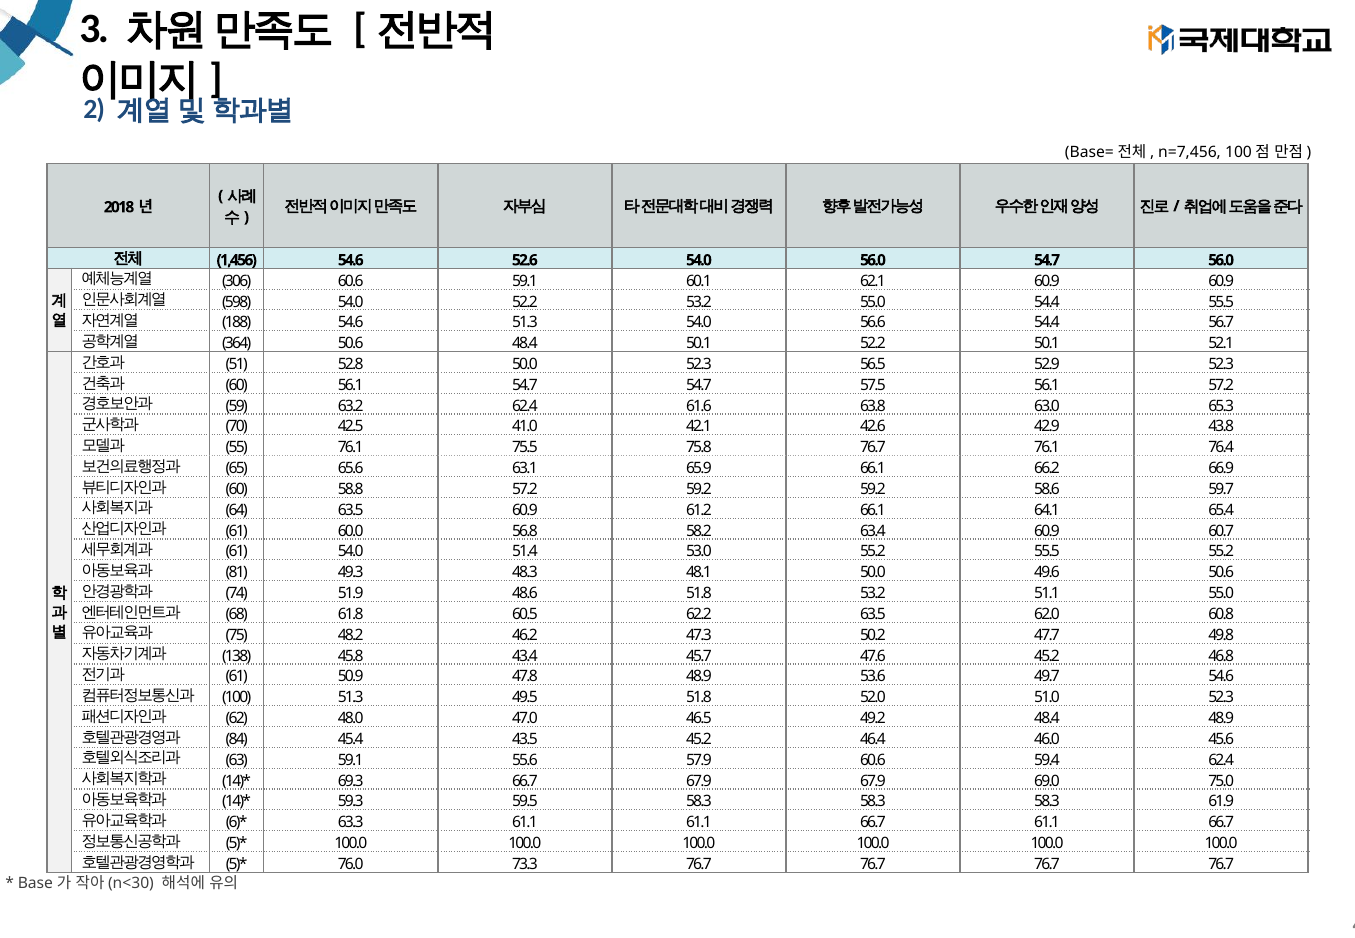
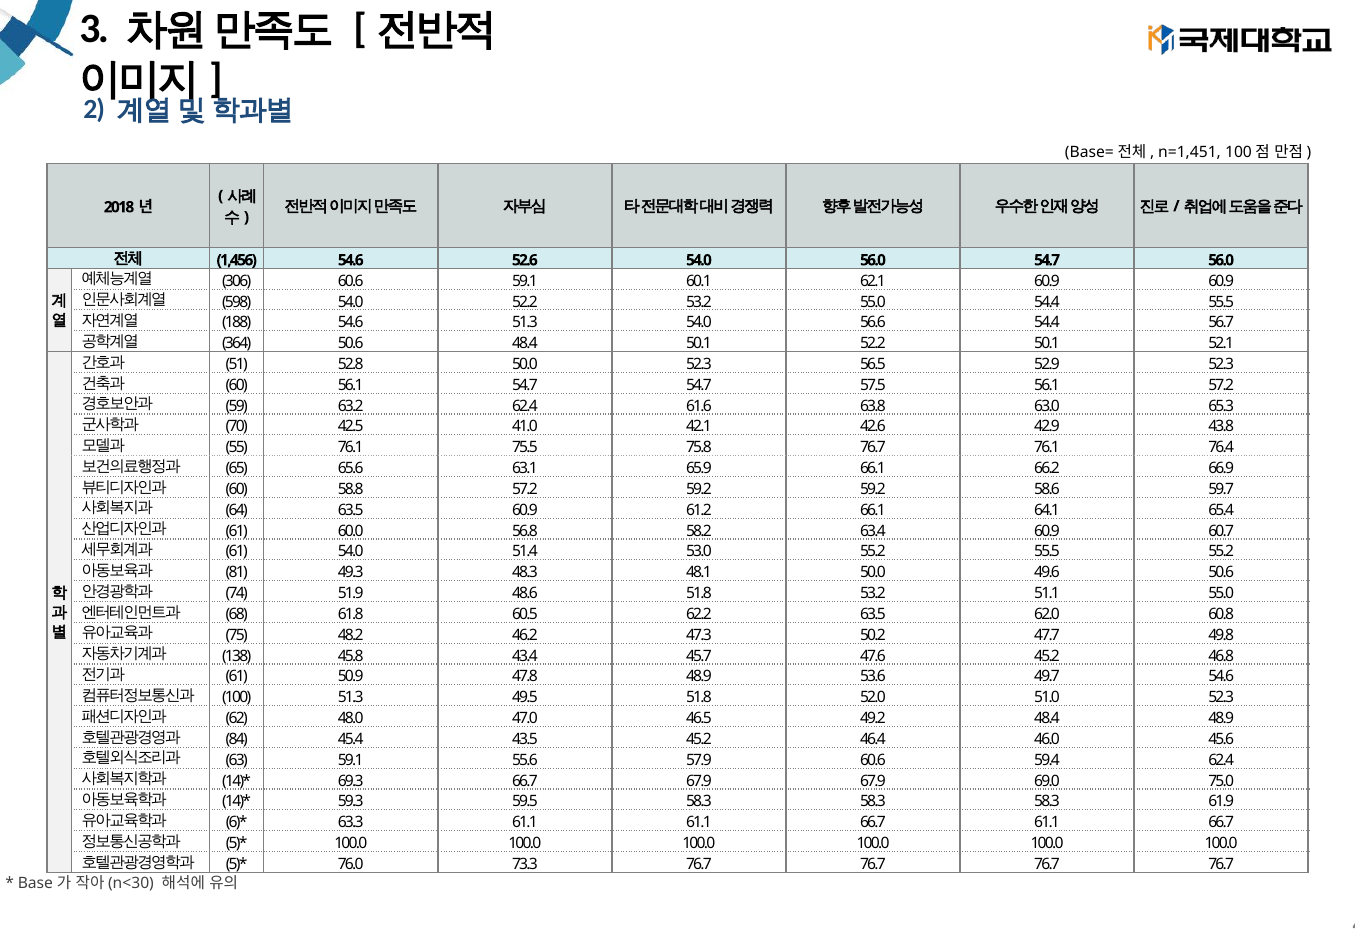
n=7,456: n=7,456 -> n=1,451 (1190, 153)
